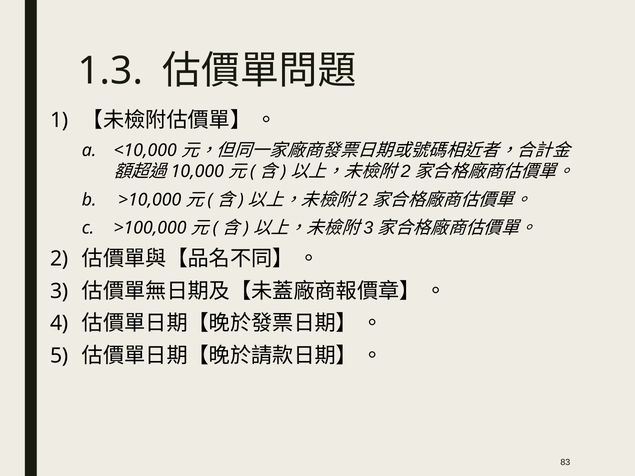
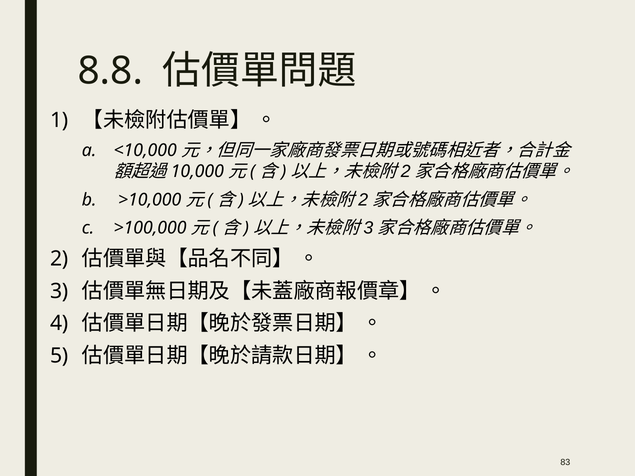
1.3: 1.3 -> 8.8 (110, 71)
